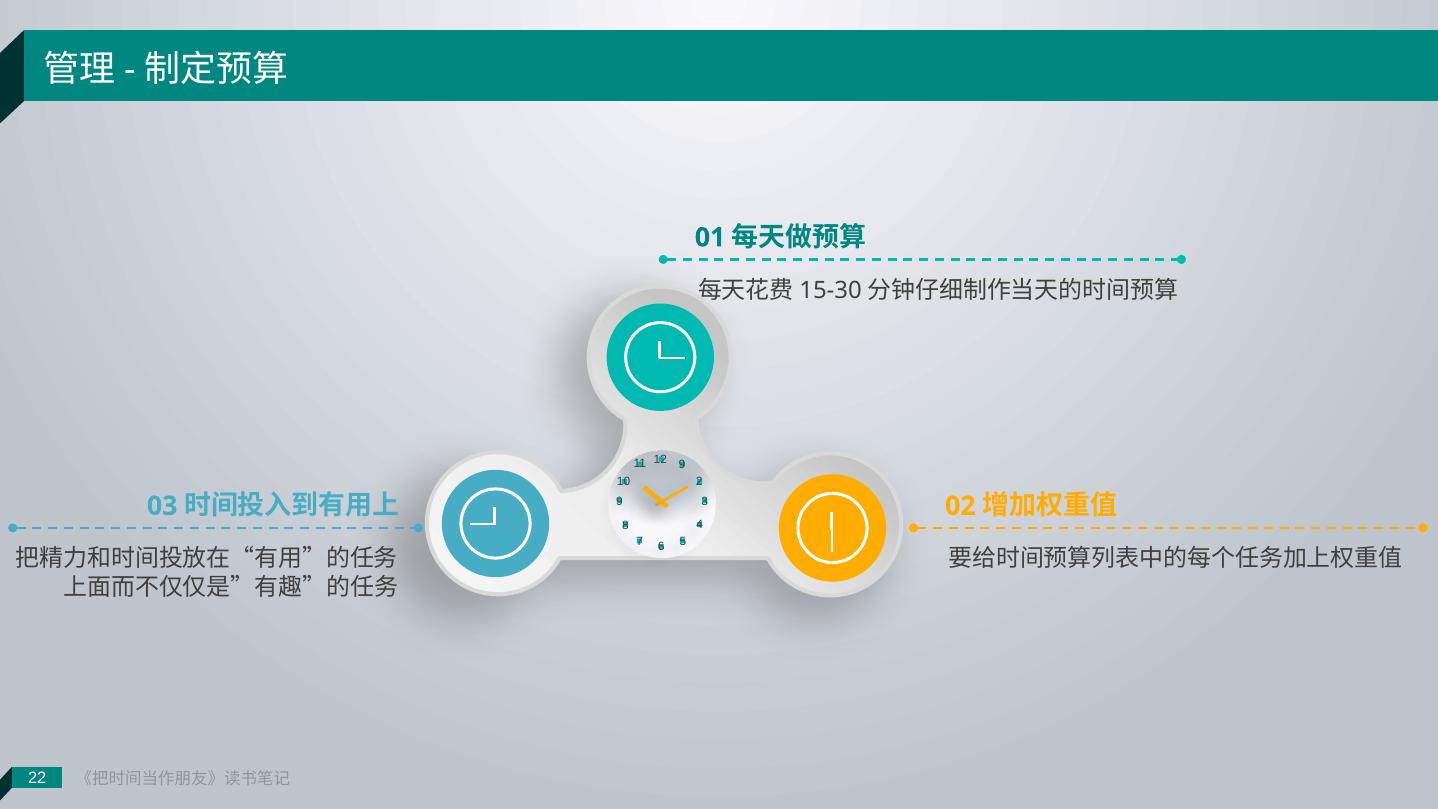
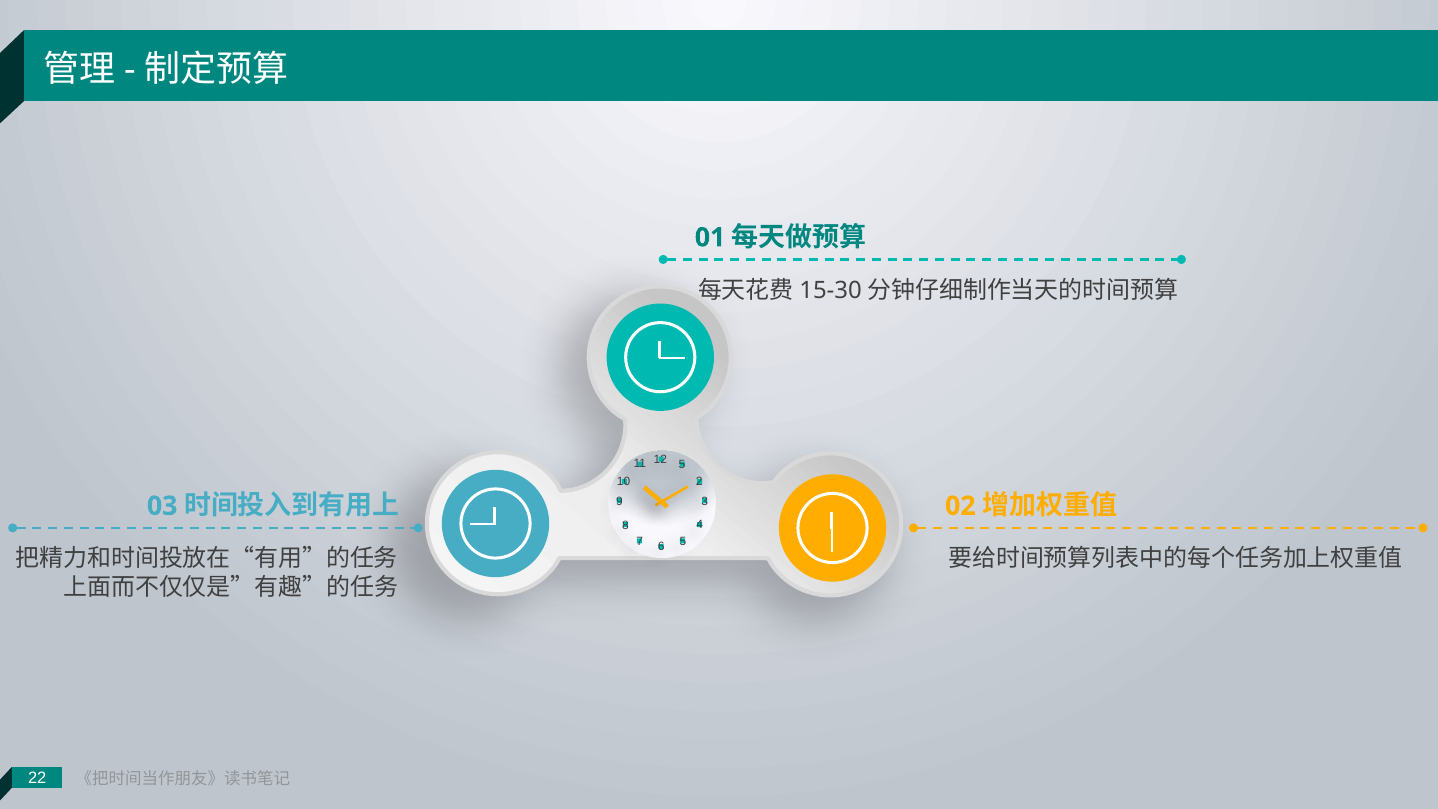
12 9: 9 -> 5 (682, 464)
